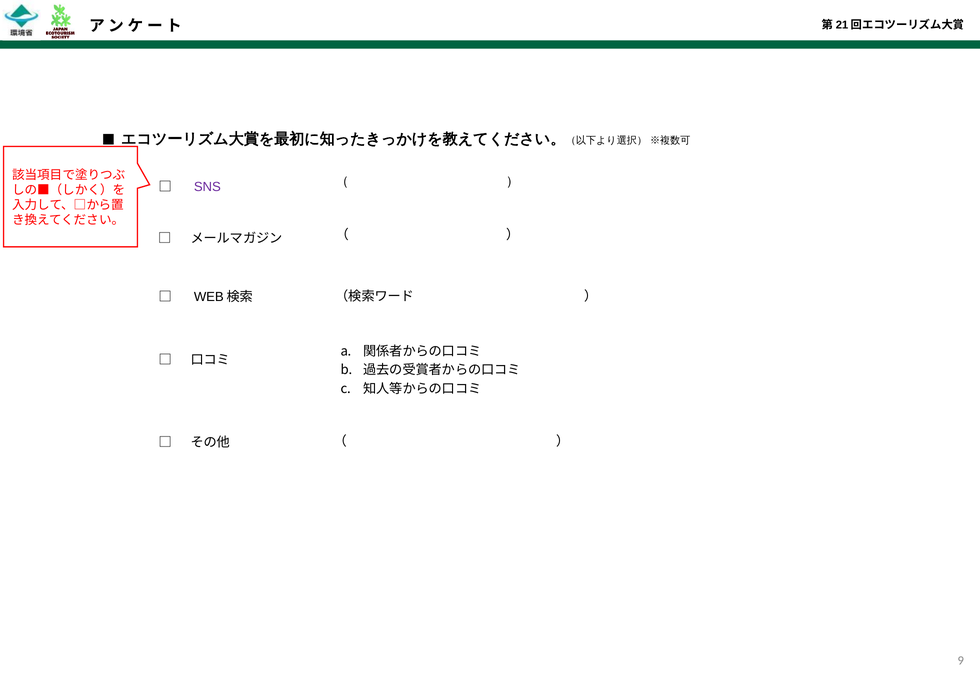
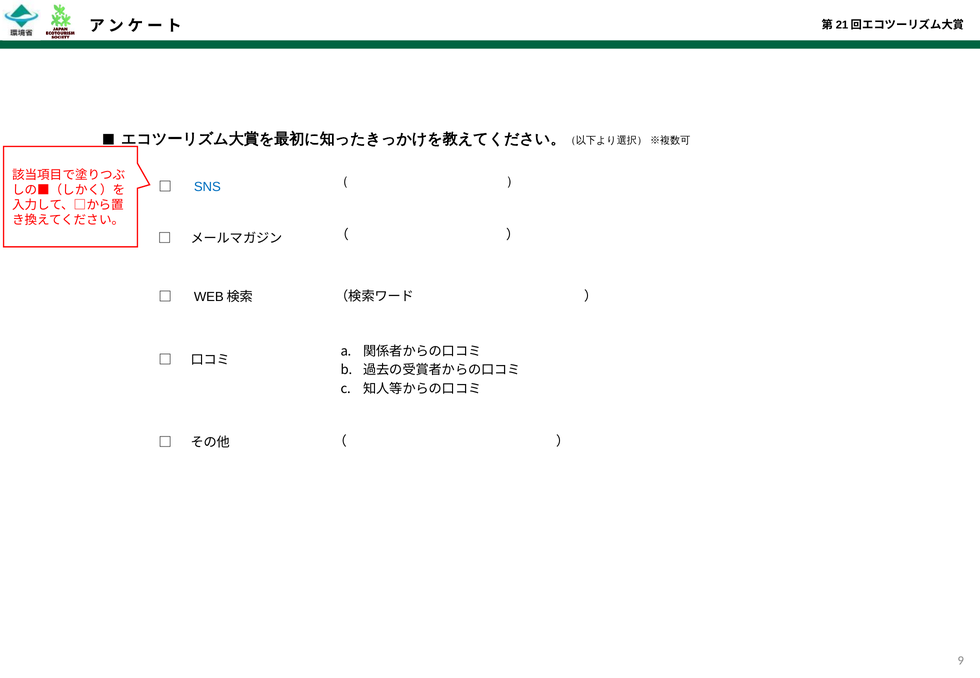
SNS colour: purple -> blue (207, 187)
